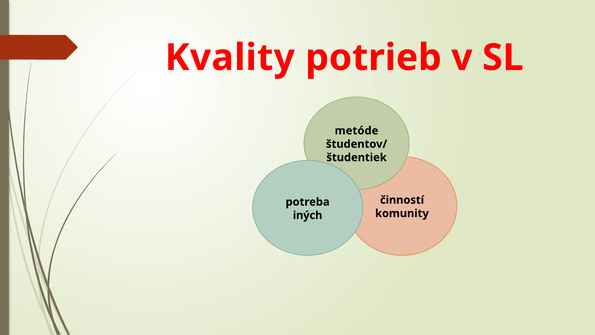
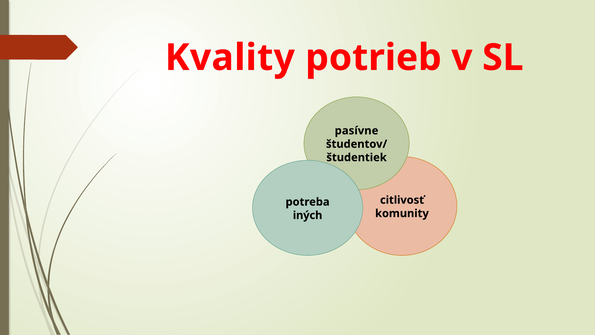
metóde: metóde -> pasívne (357, 131)
činností: činností -> citlivosť (402, 200)
